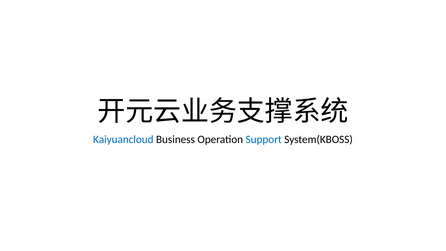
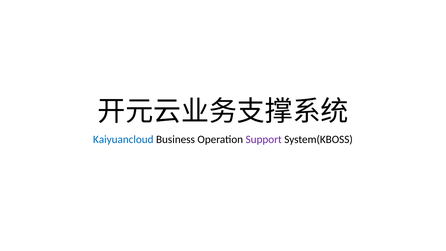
Support colour: blue -> purple (264, 139)
